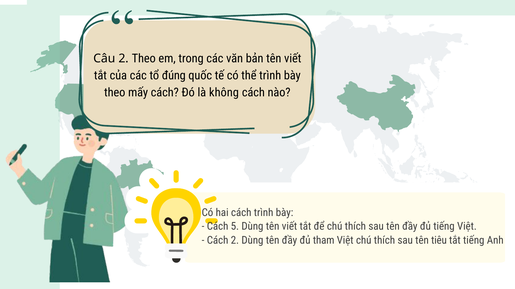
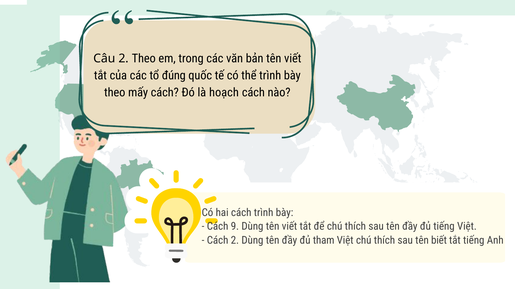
không: không -> hoạch (224, 93)
5: 5 -> 9 (235, 227)
tiêu: tiêu -> biết (439, 241)
